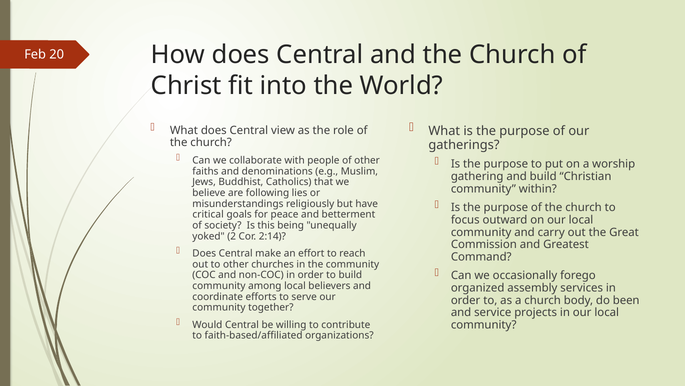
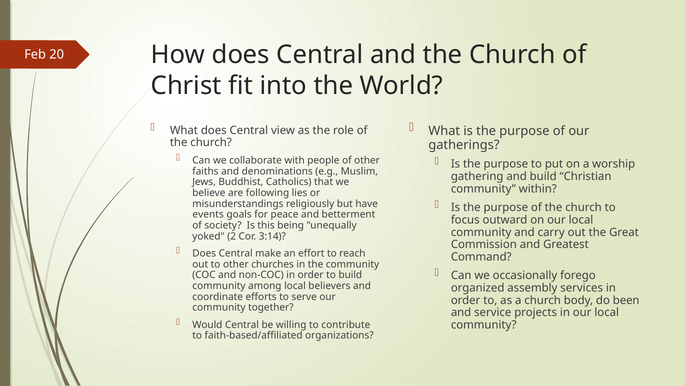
critical: critical -> events (208, 214)
2:14: 2:14 -> 3:14 (272, 236)
